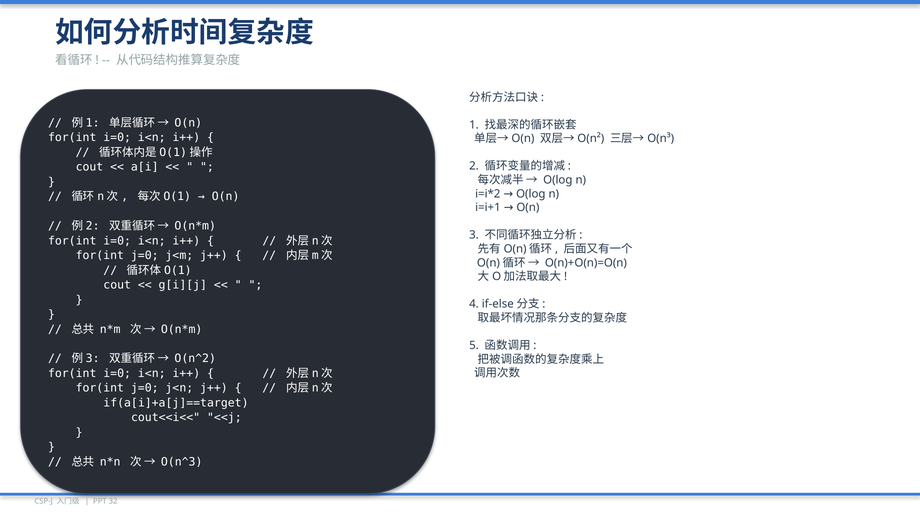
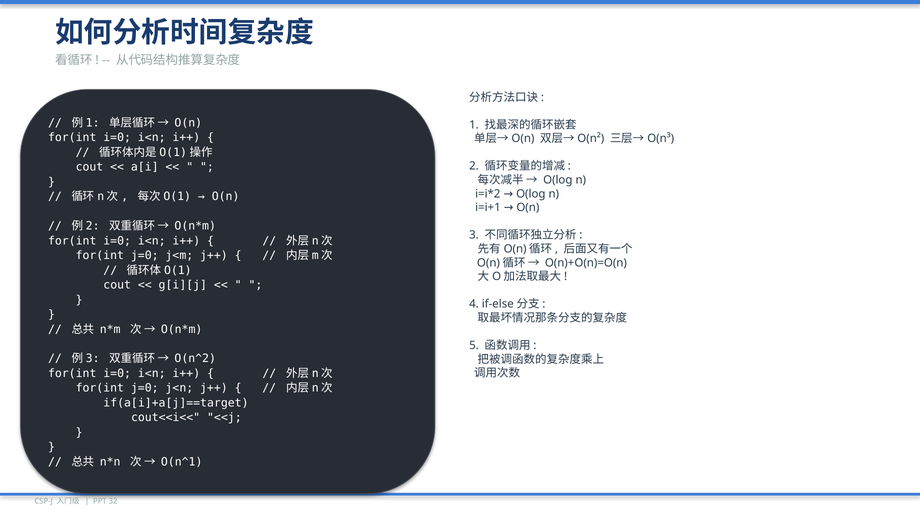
O(n^3: O(n^3 -> O(n^1 (182, 462)
